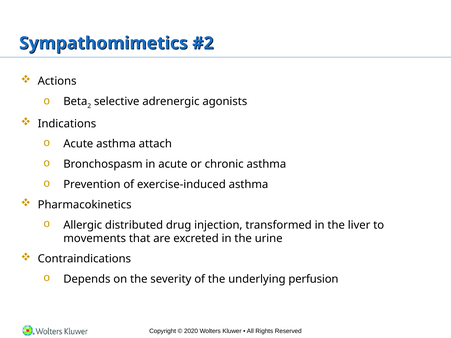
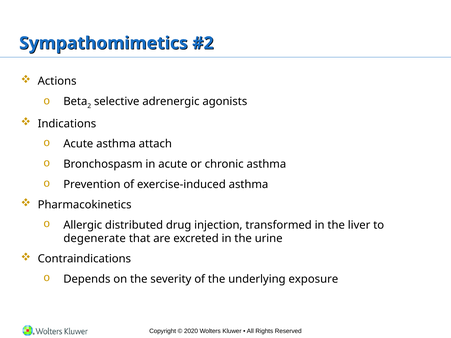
movements: movements -> degenerate (95, 239)
perfusion: perfusion -> exposure (313, 279)
